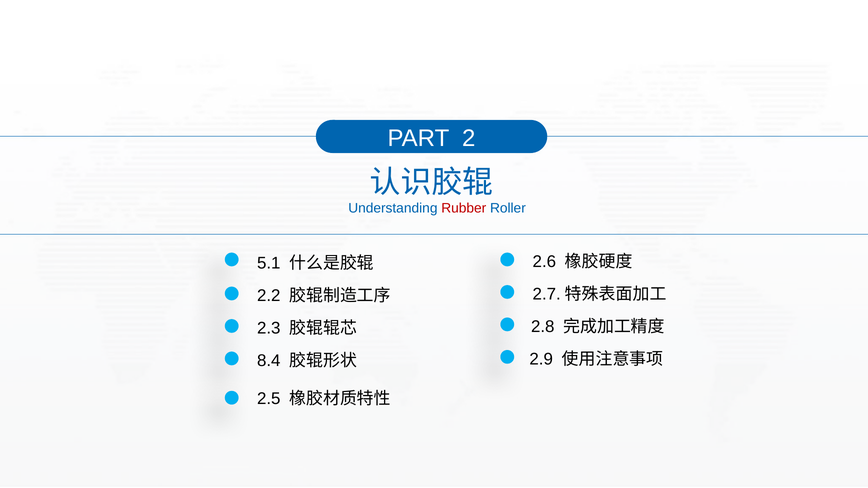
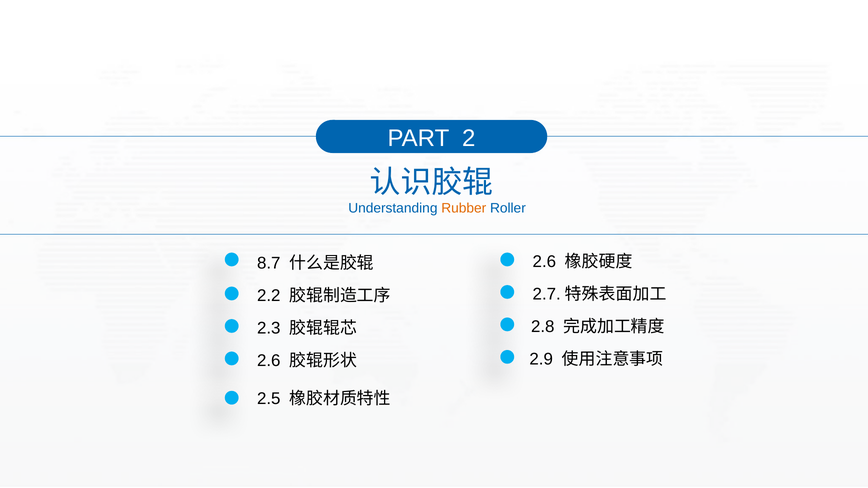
Rubber colour: red -> orange (464, 208)
5.1: 5.1 -> 8.7 (269, 264)
8.4: 8.4 -> 2.6 (269, 361)
